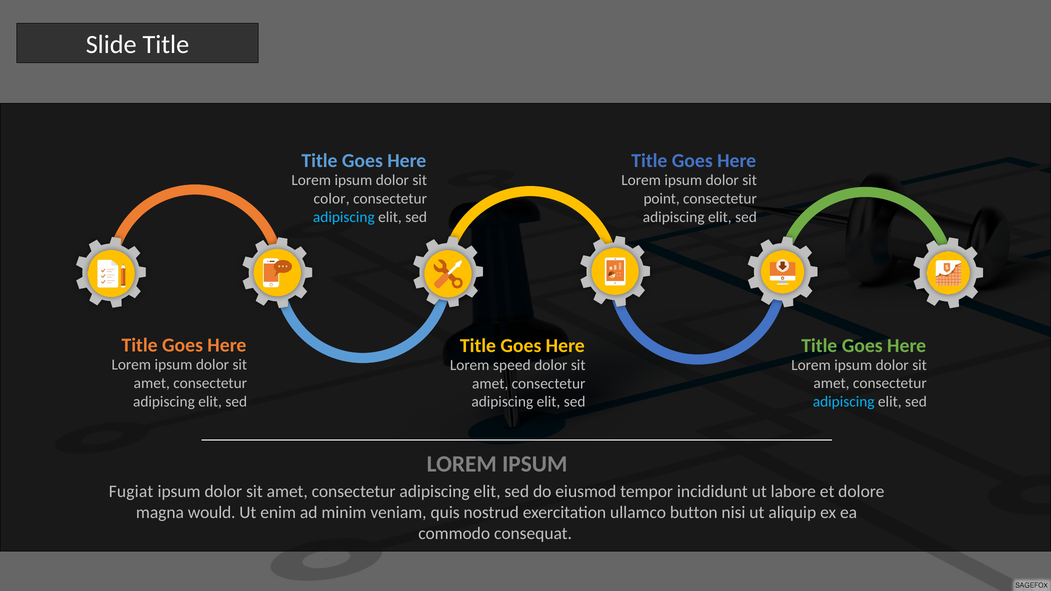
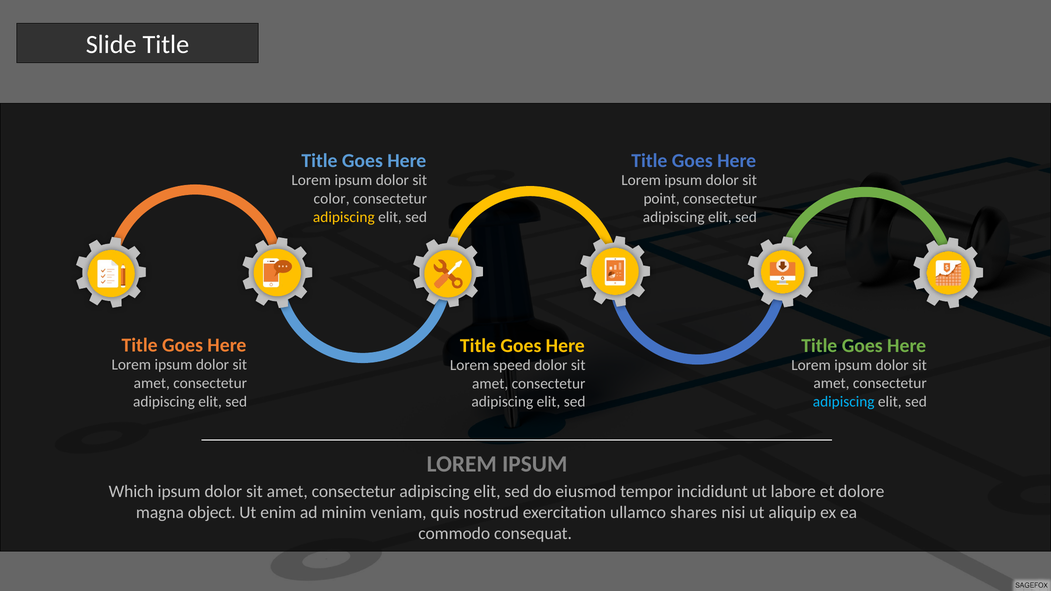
adipiscing colour: light blue -> yellow (344, 217)
Fugiat: Fugiat -> Which (131, 492)
would: would -> object (212, 513)
button: button -> shares (694, 513)
